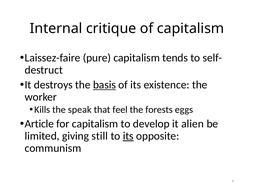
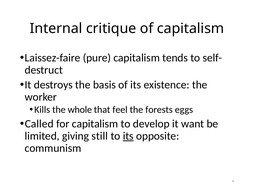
basis underline: present -> none (104, 85)
speak: speak -> whole (80, 110)
Article: Article -> Called (39, 124)
alien: alien -> want (193, 124)
